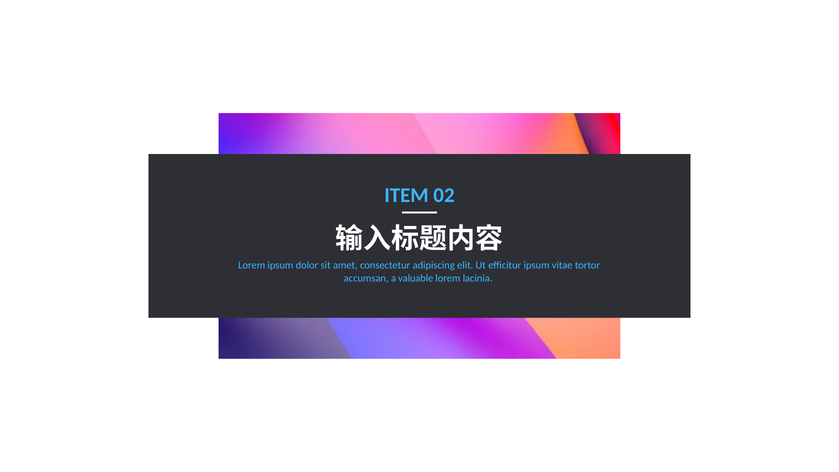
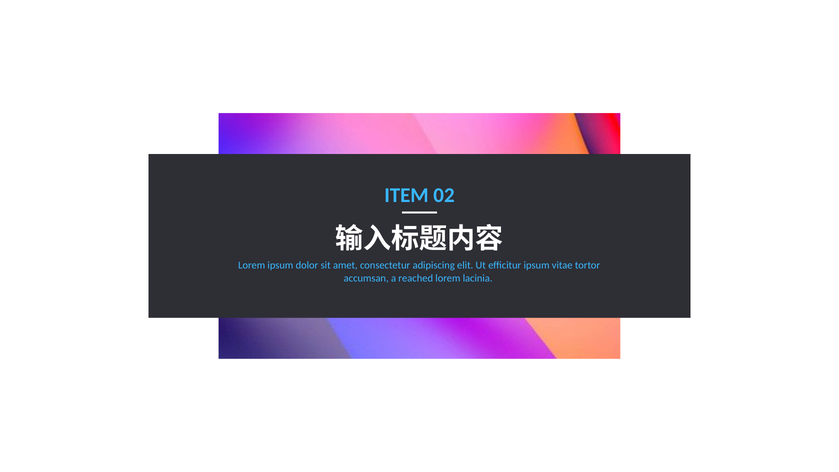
valuable: valuable -> reached (416, 278)
